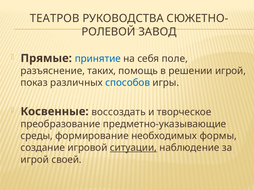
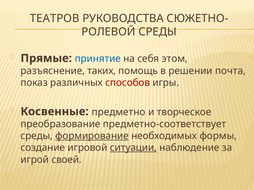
ЗАВОД: ЗАВОД -> СРЕДЫ (158, 32)
поле: поле -> этом (175, 59)
решении игрой: игрой -> почта (230, 71)
способов colour: blue -> red (128, 83)
воссоздать: воссоздать -> предметно (119, 112)
предметно-указывающие: предметно-указывающие -> предметно-соответствует (165, 124)
формирование underline: none -> present (92, 136)
